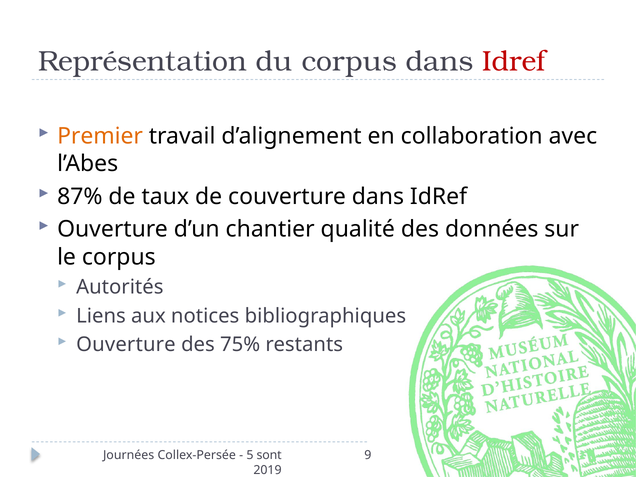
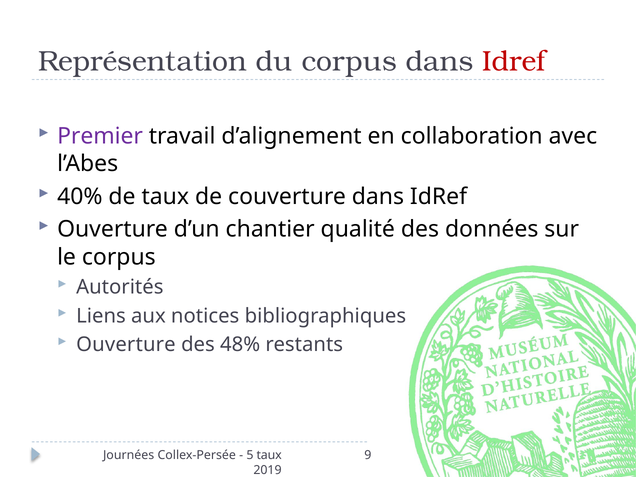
Premier colour: orange -> purple (100, 136)
87%: 87% -> 40% (80, 197)
75%: 75% -> 48% (240, 345)
5 sont: sont -> taux (269, 455)
